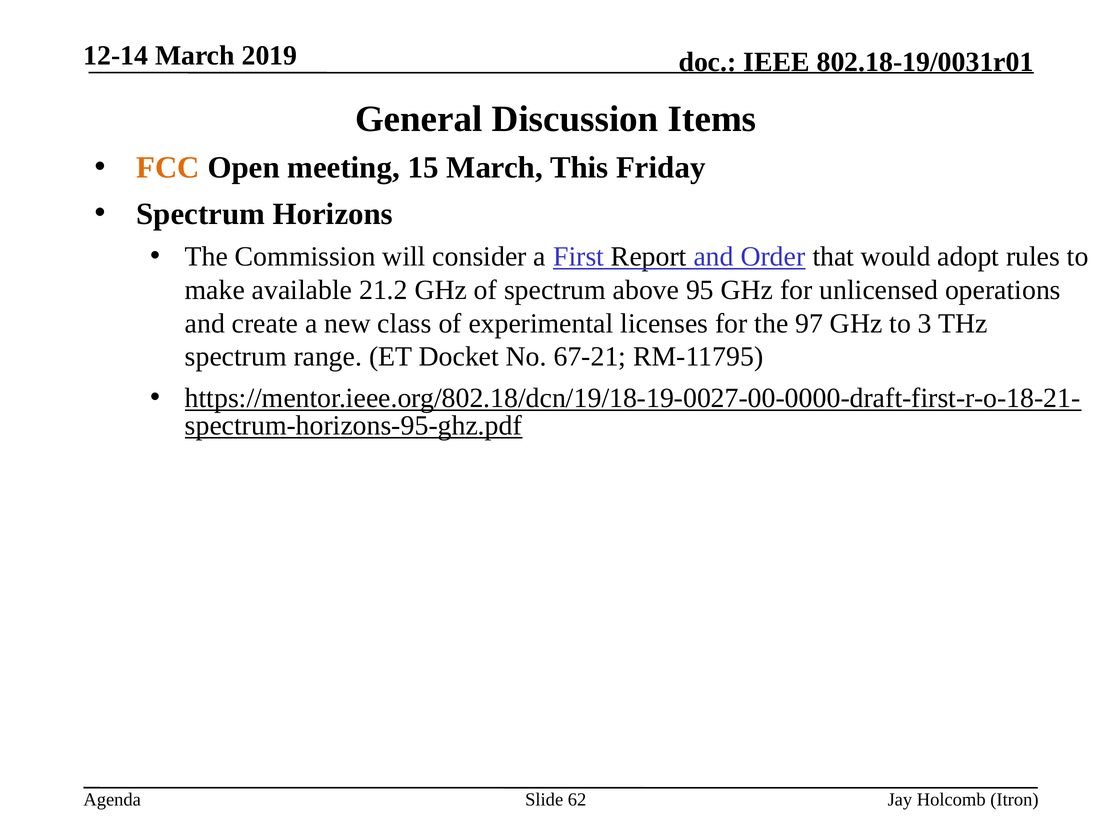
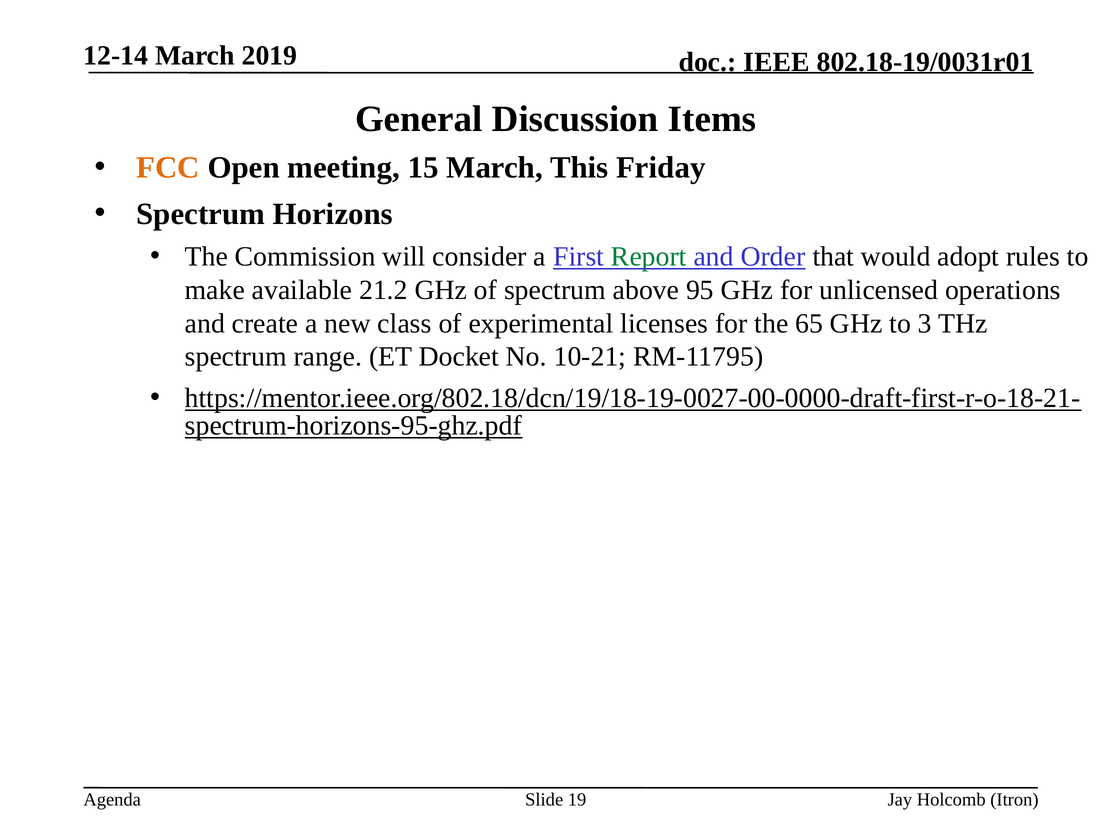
Report colour: black -> green (649, 257)
97: 97 -> 65 (809, 323)
67-21: 67-21 -> 10-21 (590, 357)
62: 62 -> 19 (577, 800)
